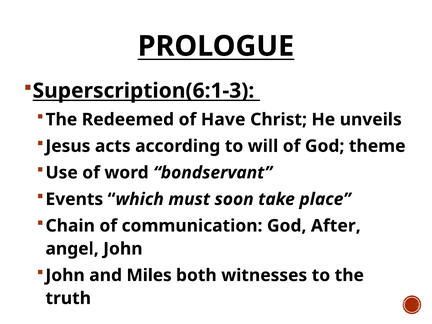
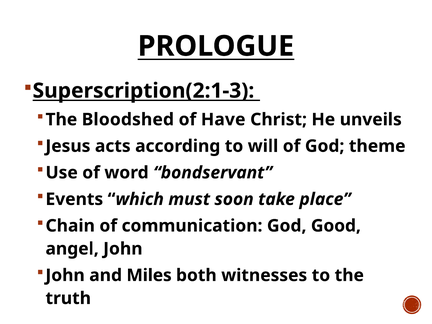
Superscription(6:1-3: Superscription(6:1-3 -> Superscription(2:1-3 (143, 91)
Redeemed: Redeemed -> Bloodshed (128, 120)
After: After -> Good (336, 226)
